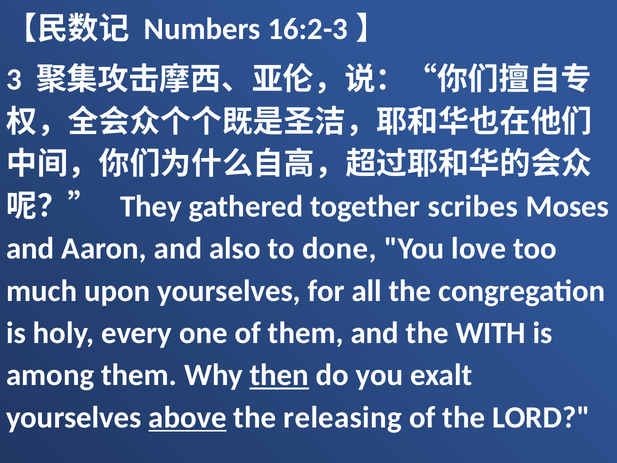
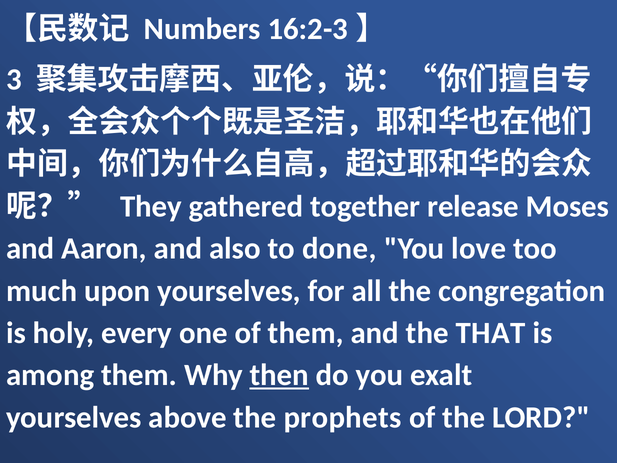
scribes: scribes -> release (473, 206)
WITH: WITH -> THAT (491, 333)
above underline: present -> none (188, 417)
releasing: releasing -> prophets (343, 417)
